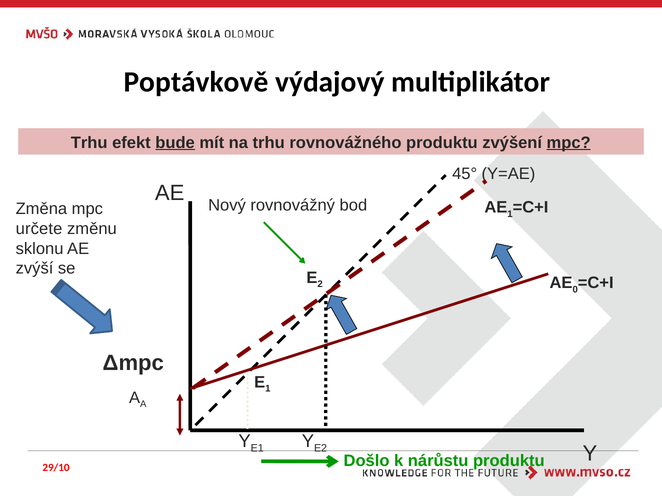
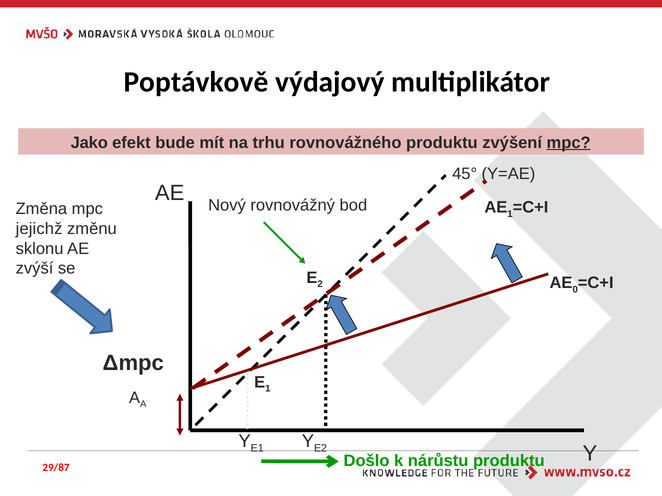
Trhu: Trhu -> Jako (89, 143)
bude underline: present -> none (175, 143)
určete: určete -> jejichž (39, 229)
29/10: 29/10 -> 29/87 (56, 468)
